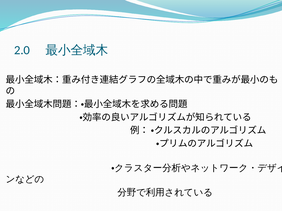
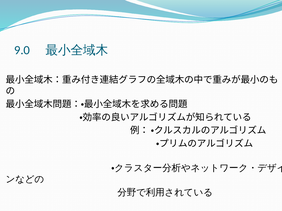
2.0: 2.0 -> 9.0 (22, 50)
